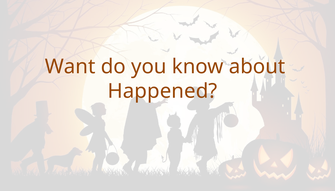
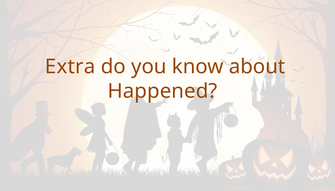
Want: Want -> Extra (70, 67)
